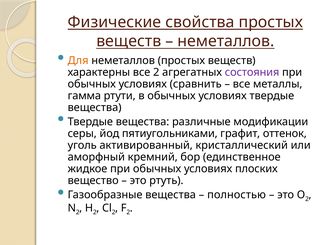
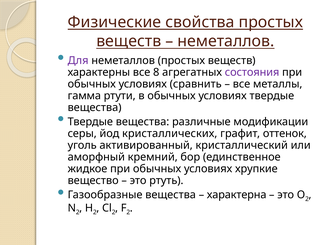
Для colour: orange -> purple (78, 61)
все 2: 2 -> 8 (156, 72)
пятиугольниками: пятиугольниками -> кристаллических (170, 134)
плоских: плоских -> хрупкие (256, 169)
полностью: полностью -> характерна (237, 195)
